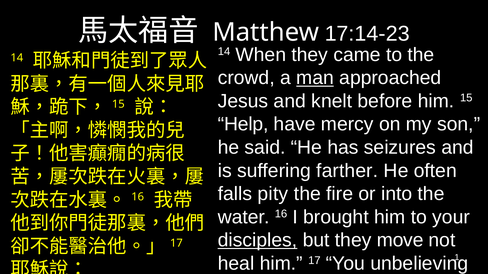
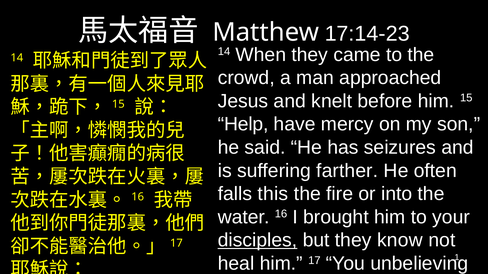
man underline: present -> none (315, 78)
pity: pity -> this (273, 194)
move: move -> know (400, 241)
